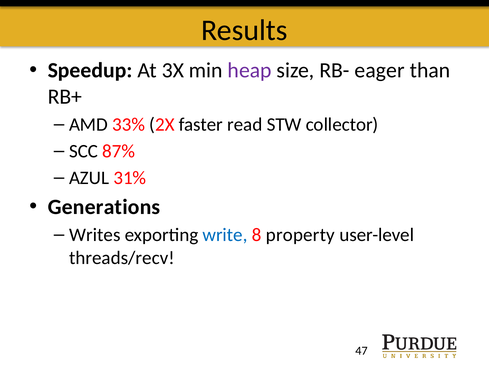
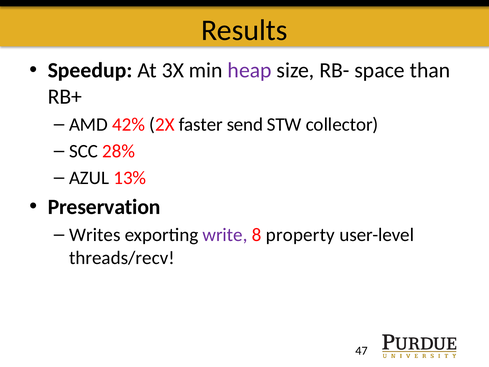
eager: eager -> space (380, 70)
33%: 33% -> 42% (129, 125)
read: read -> send (245, 125)
87%: 87% -> 28% (119, 151)
31%: 31% -> 13% (130, 178)
Generations: Generations -> Preservation (104, 207)
write colour: blue -> purple (225, 235)
